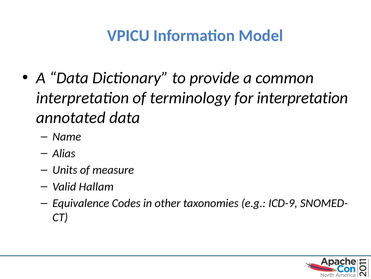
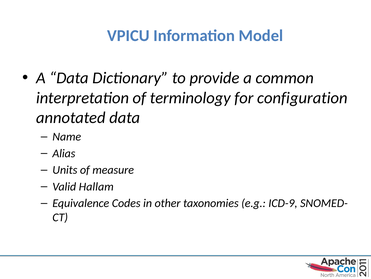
for interpretation: interpretation -> configuration (302, 98)
